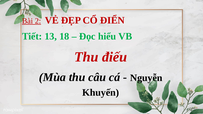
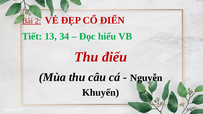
18: 18 -> 34 (64, 36)
